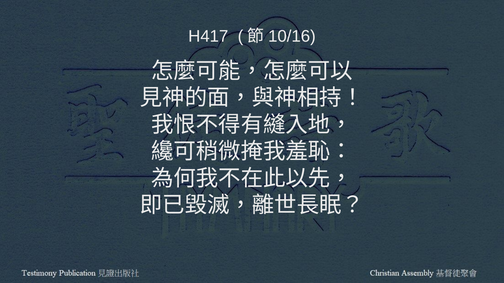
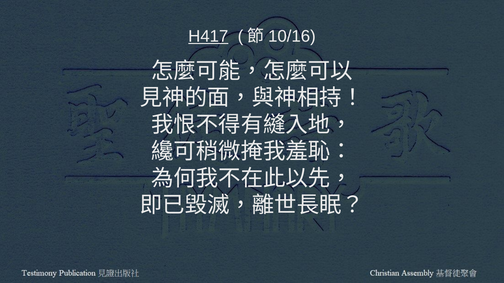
H417 underline: none -> present (208, 36)
